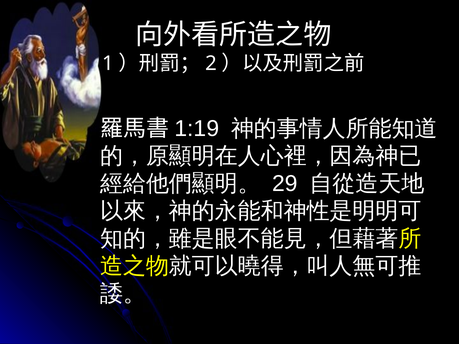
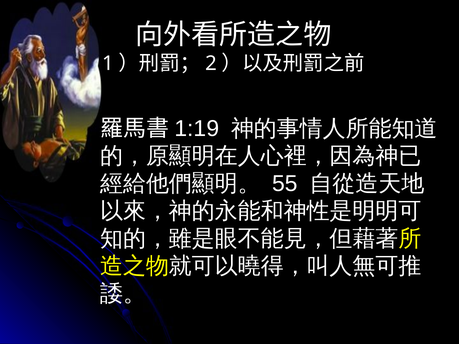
29: 29 -> 55 (285, 184)
